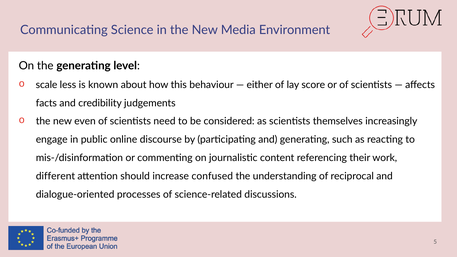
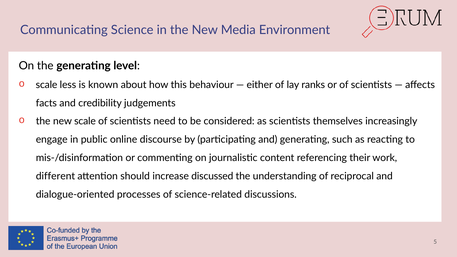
score: score -> ranks (313, 85)
new even: even -> scale (85, 121)
confused: confused -> discussed (212, 176)
